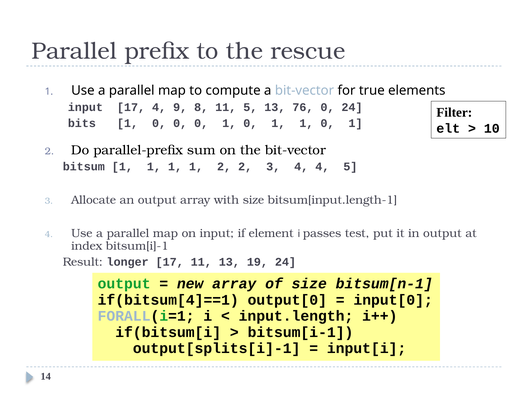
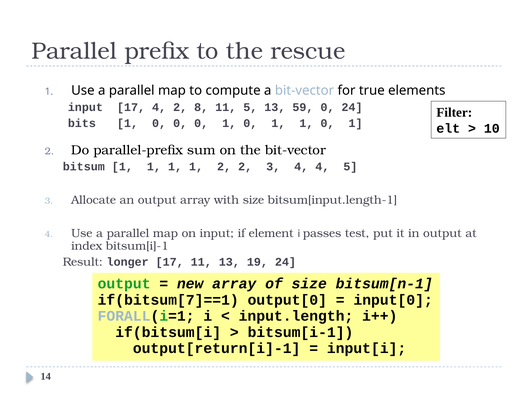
4 9: 9 -> 2 (180, 107)
76: 76 -> 59 (303, 107)
if(bitsum[4]==1: if(bitsum[4]==1 -> if(bitsum[7]==1 (168, 300)
output[splits[i]-1: output[splits[i]-1 -> output[return[i]-1 (217, 348)
